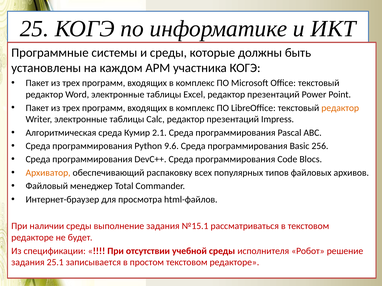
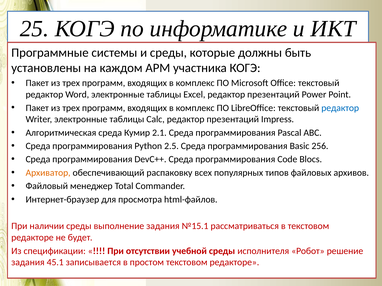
редактор colour: orange -> blue (340, 108)
9.6: 9.6 -> 2.5 (171, 146)
25.1: 25.1 -> 45.1 (55, 263)
